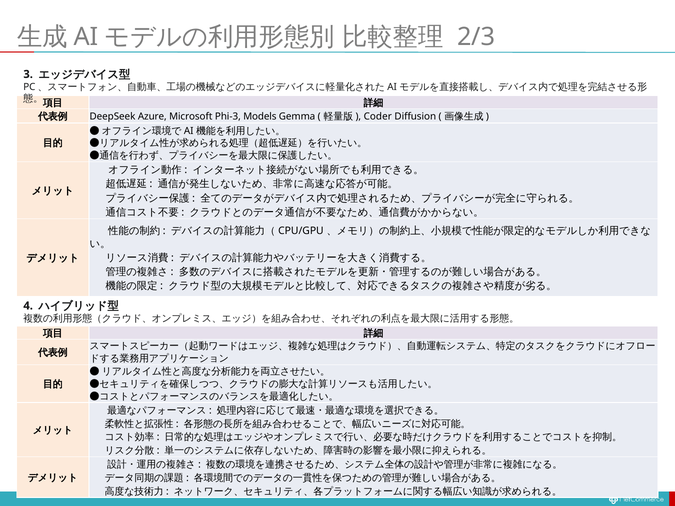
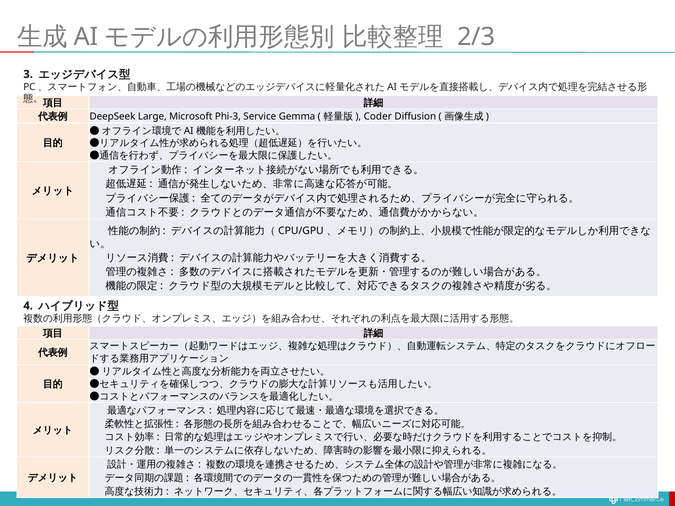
Azure: Azure -> Large (152, 117)
Models: Models -> Service (260, 117)
